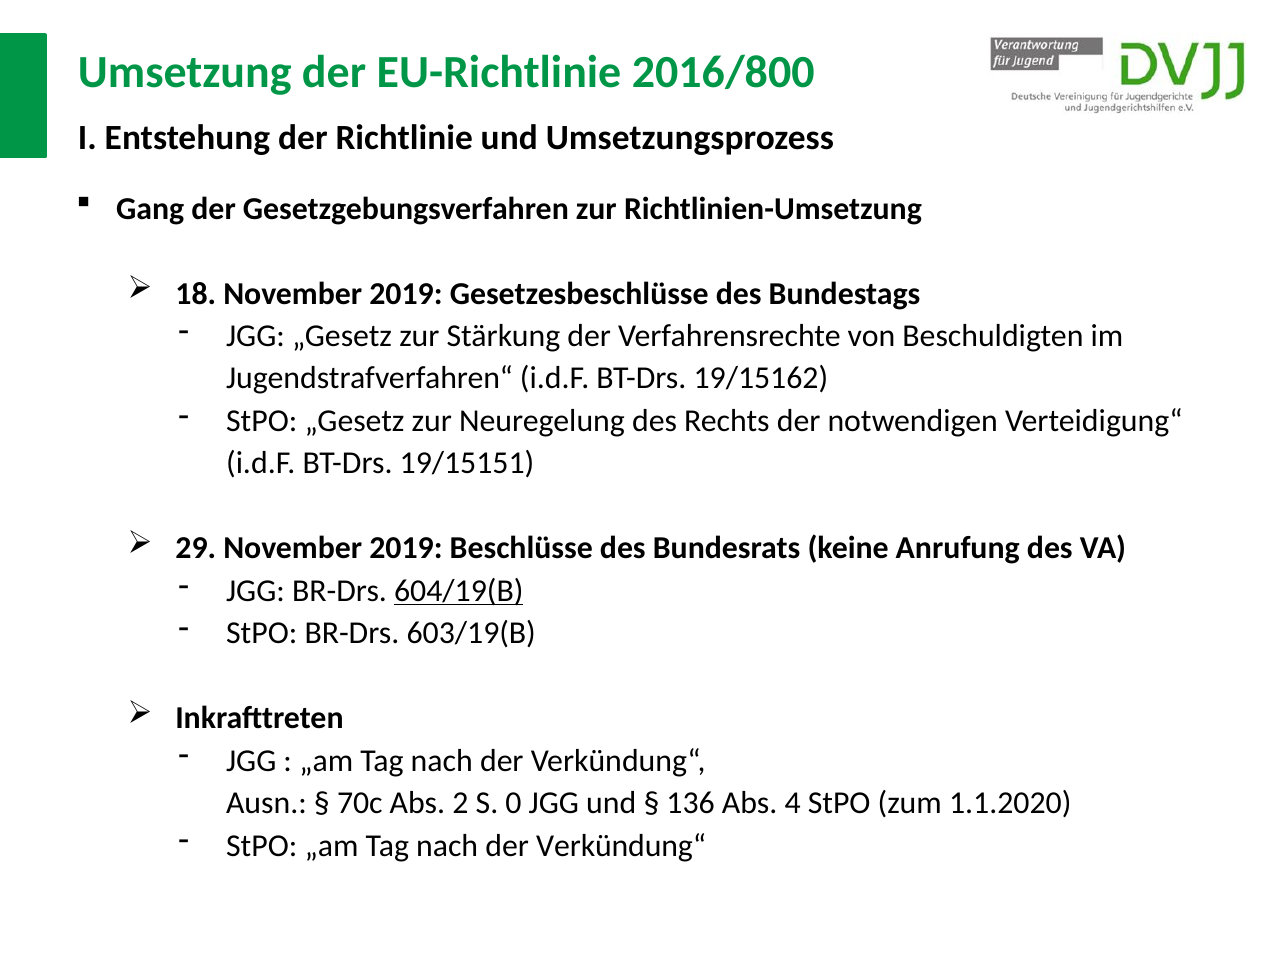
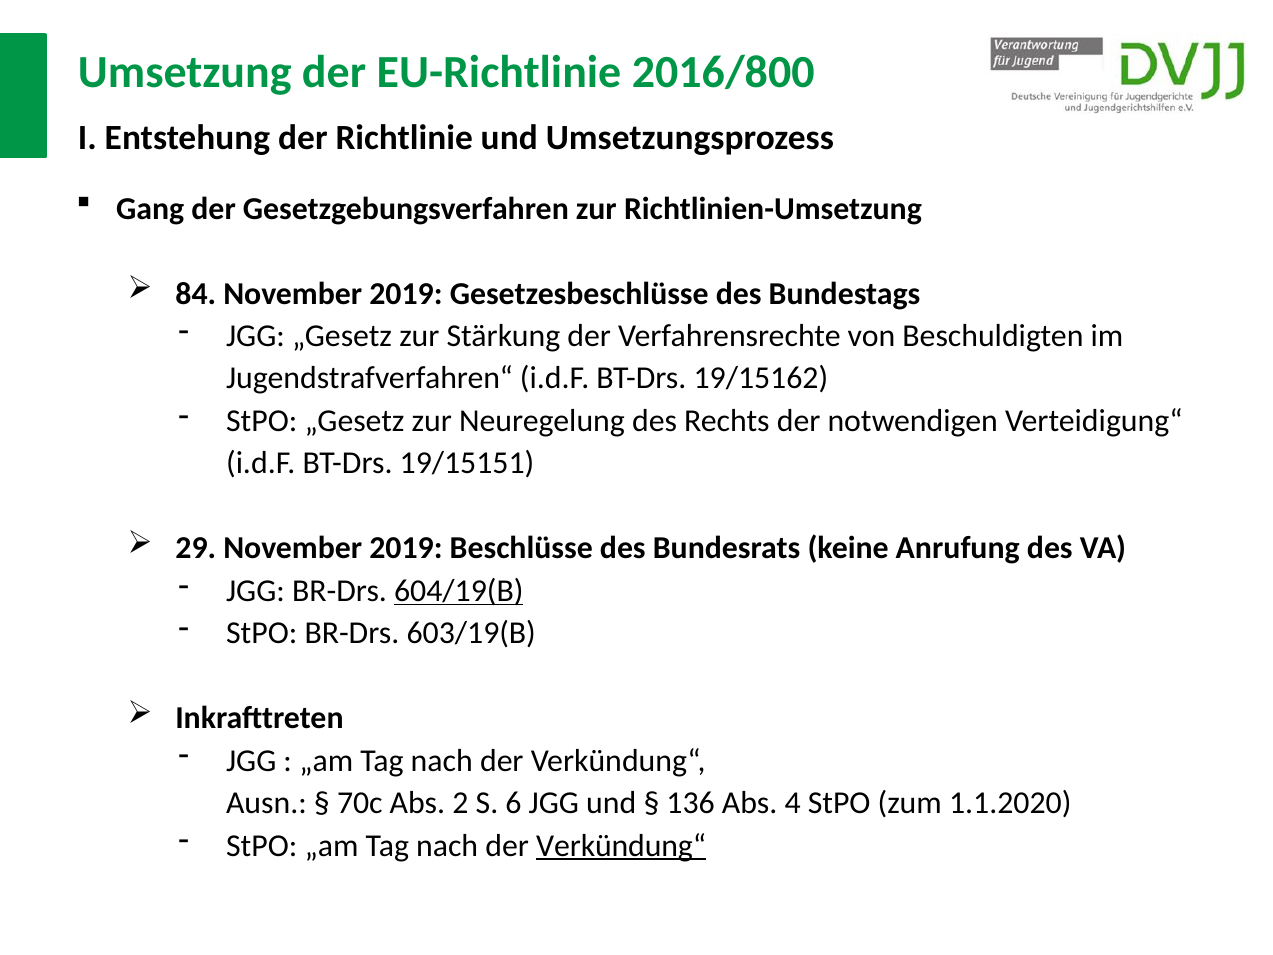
18: 18 -> 84 (196, 293)
0: 0 -> 6 (513, 803)
Verkündung“ underline: none -> present (621, 845)
